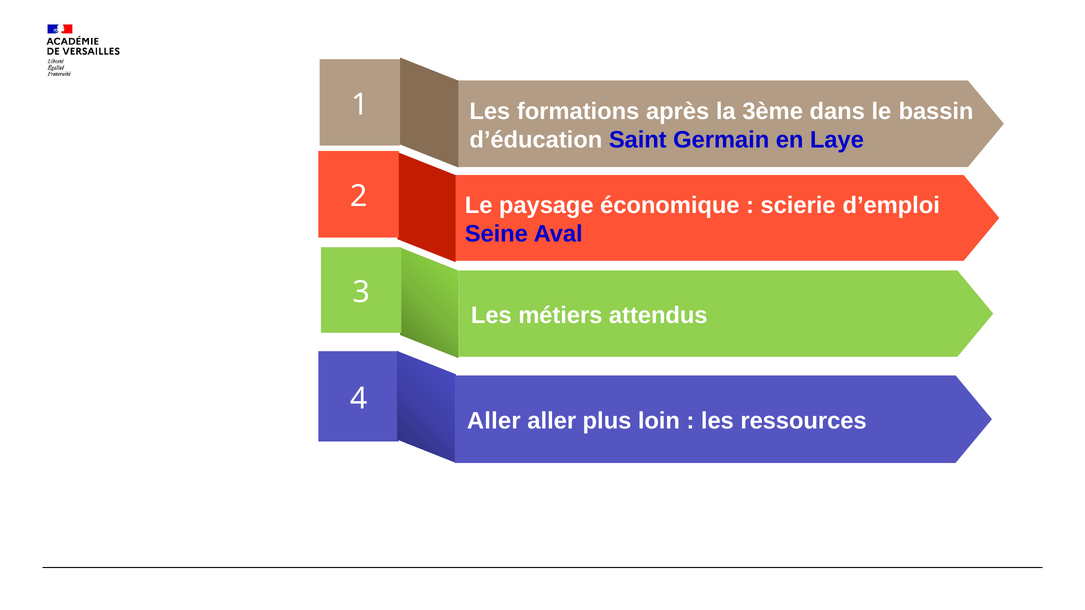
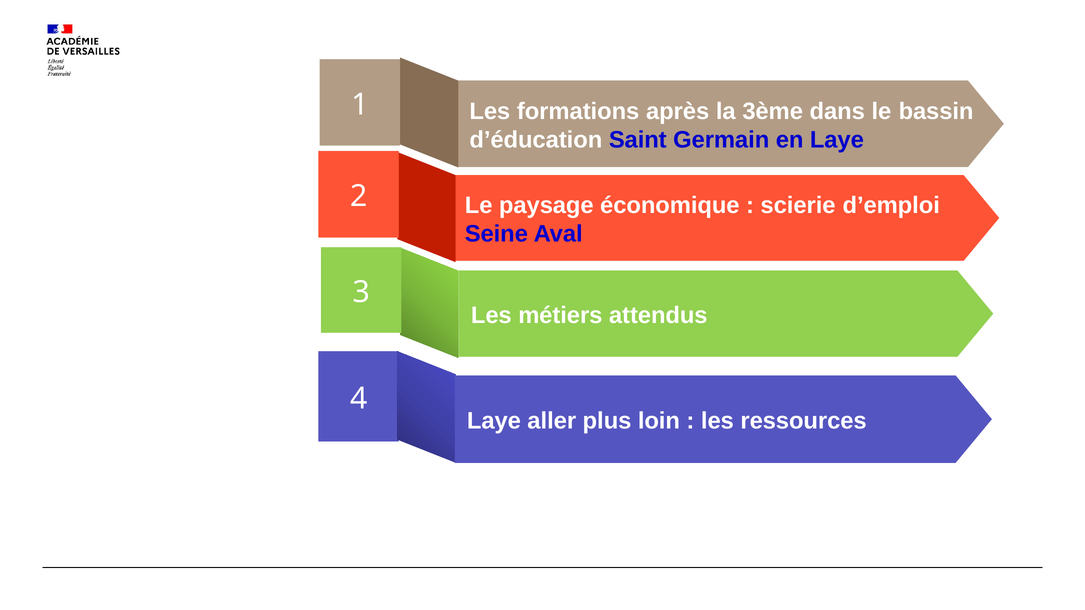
Aller: Aller -> Laye (494, 421)
